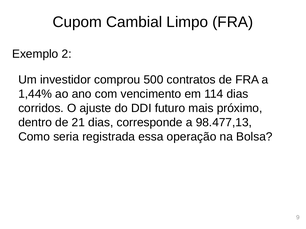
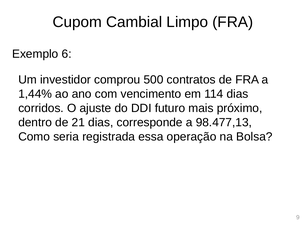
2: 2 -> 6 (67, 54)
